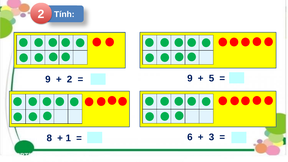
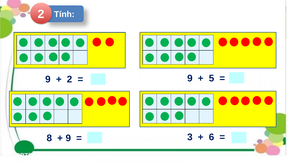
1: 1 -> 9 (68, 138)
6: 6 -> 3 (190, 137)
3: 3 -> 6 (212, 137)
